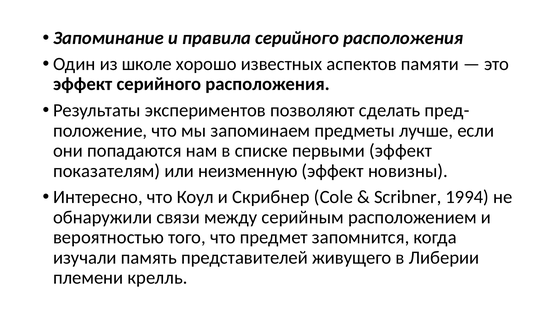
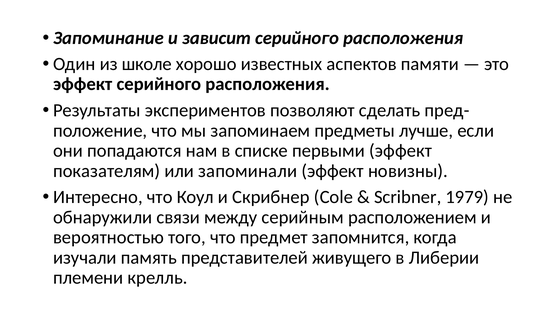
правила: правила -> зависит (216, 38)
неизменную: неизменную -> запоминали (248, 171)
1994: 1994 -> 1979 (467, 197)
